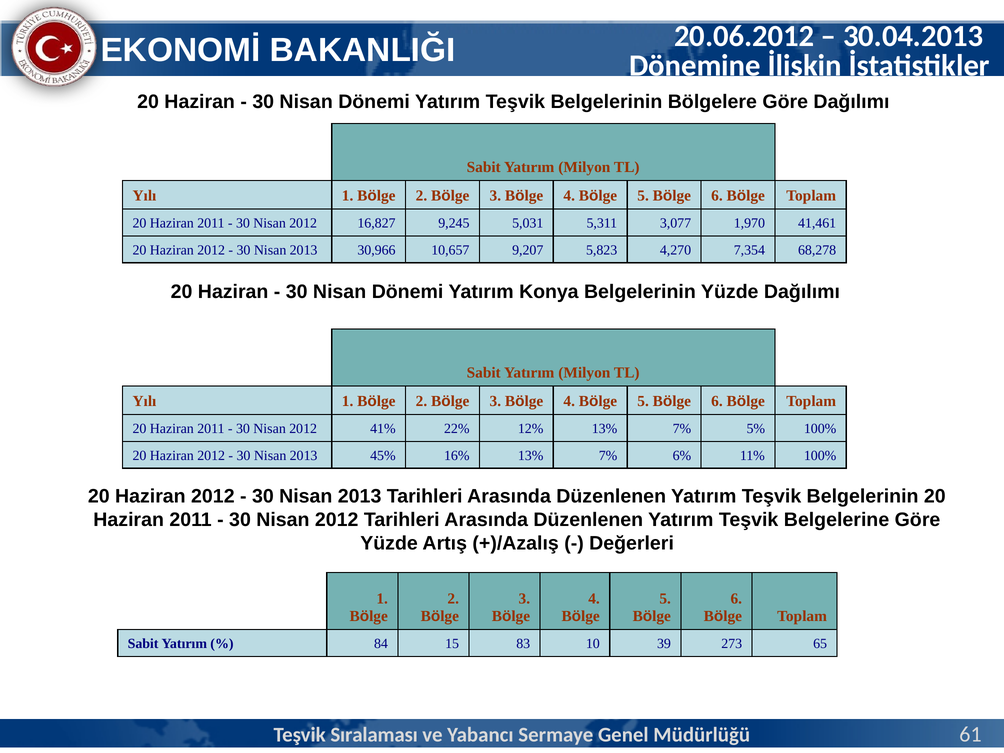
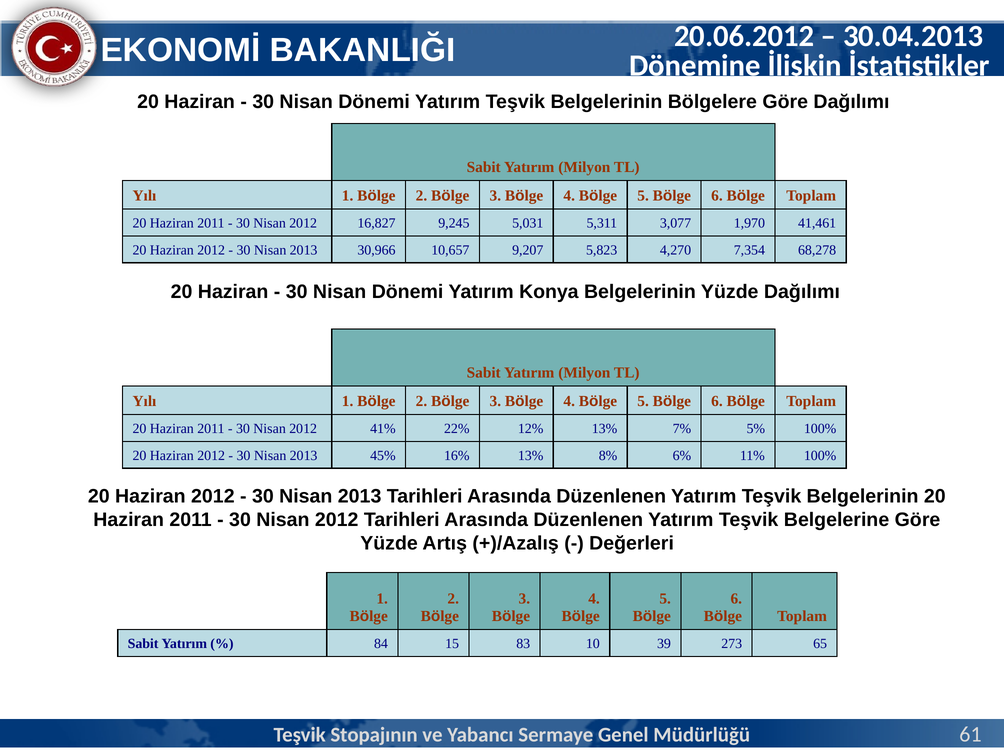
16% 13% 7%: 7% -> 8% (608, 456)
Sıralaması: Sıralaması -> Stopajının (374, 735)
